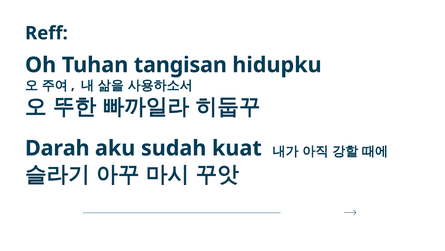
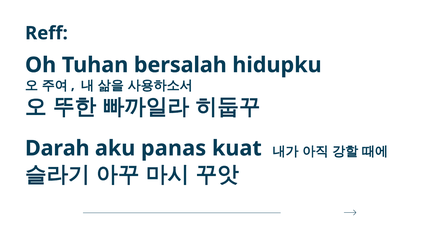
tangisan: tangisan -> bersalah (180, 65)
sudah: sudah -> panas (174, 148)
